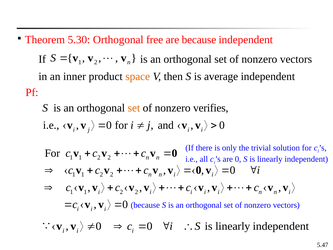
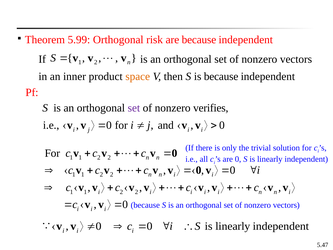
5.30: 5.30 -> 5.99 (79, 40)
free: free -> risk (155, 40)
is average: average -> because (221, 76)
set colour: orange -> purple (134, 108)
